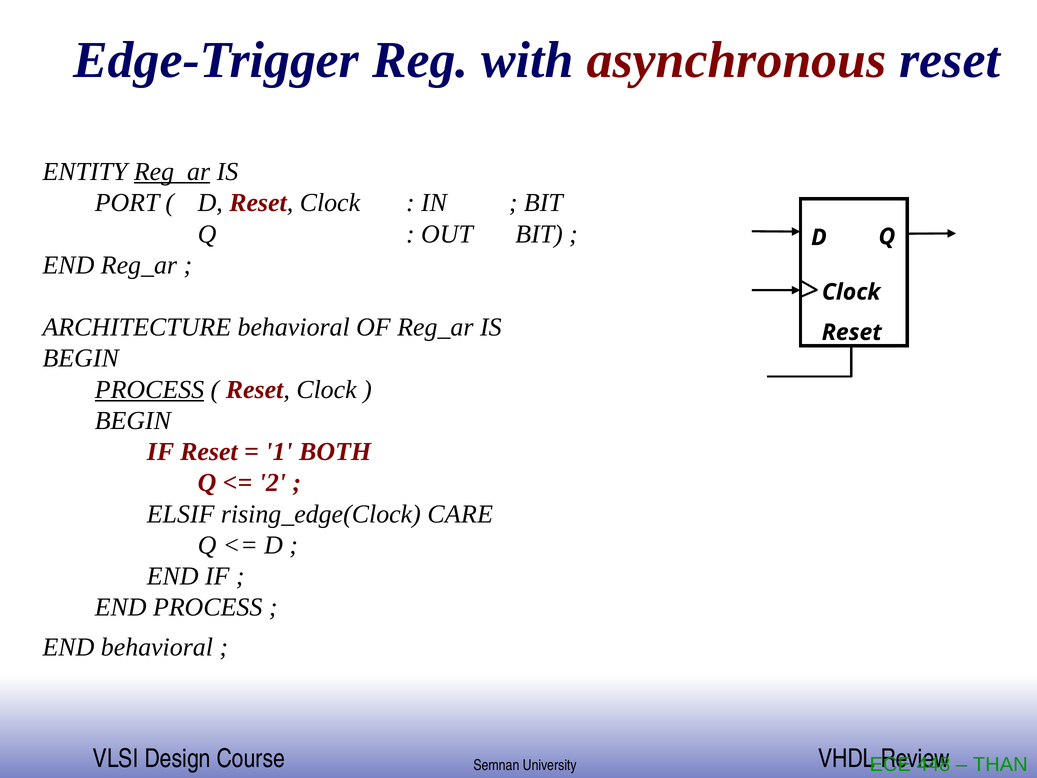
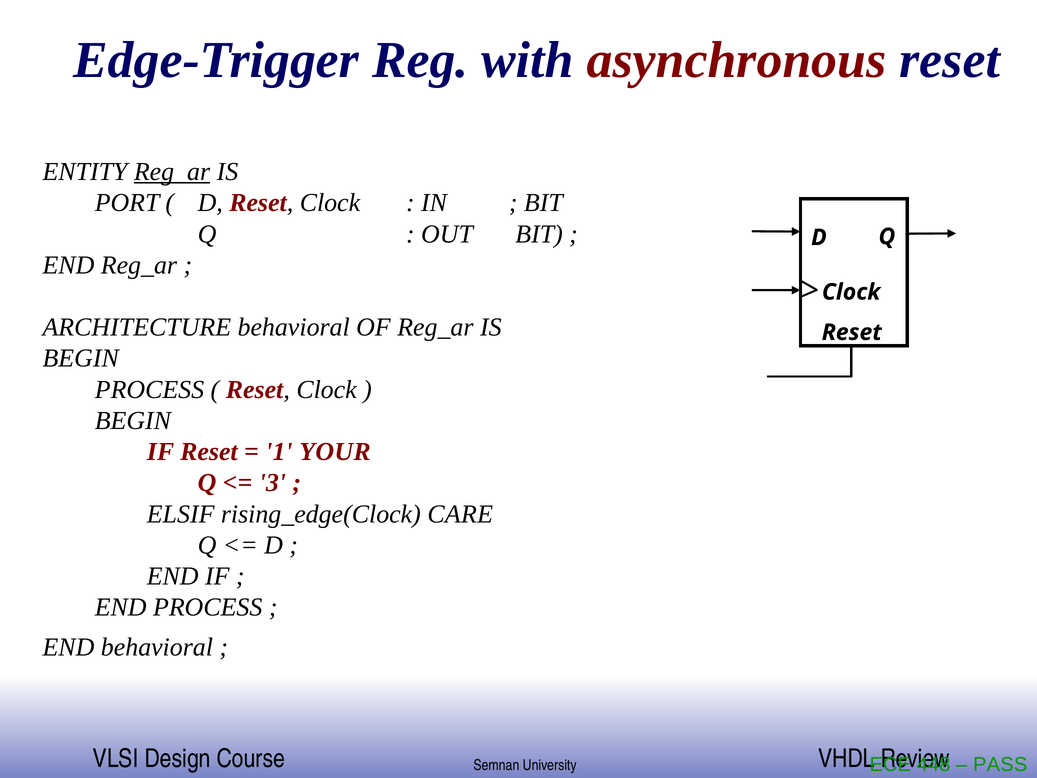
PROCESS underline: present -> none (150, 389)
BOTH: BOTH -> YOUR (335, 452)
2: 2 -> 3 (272, 483)
THAN: THAN -> PASS (1000, 764)
